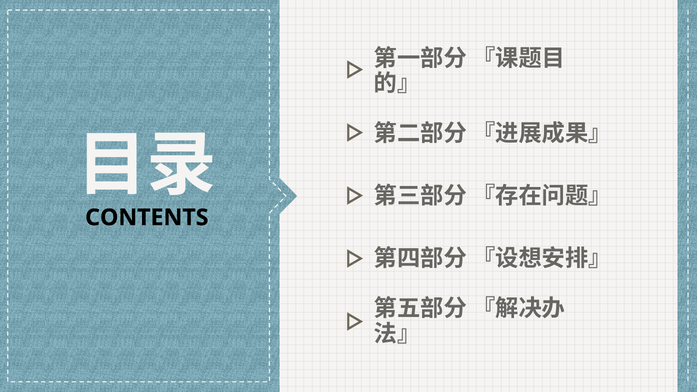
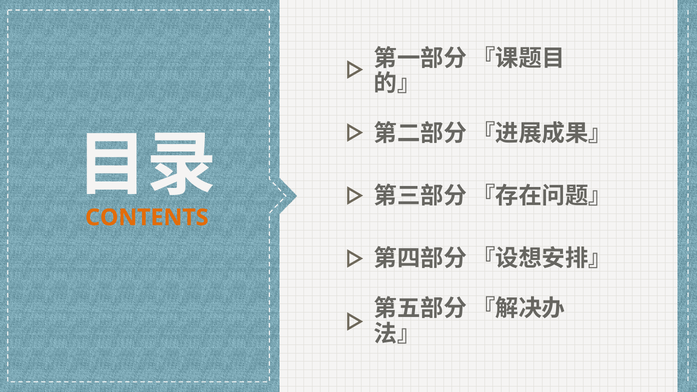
CONTENTS colour: black -> orange (147, 218)
